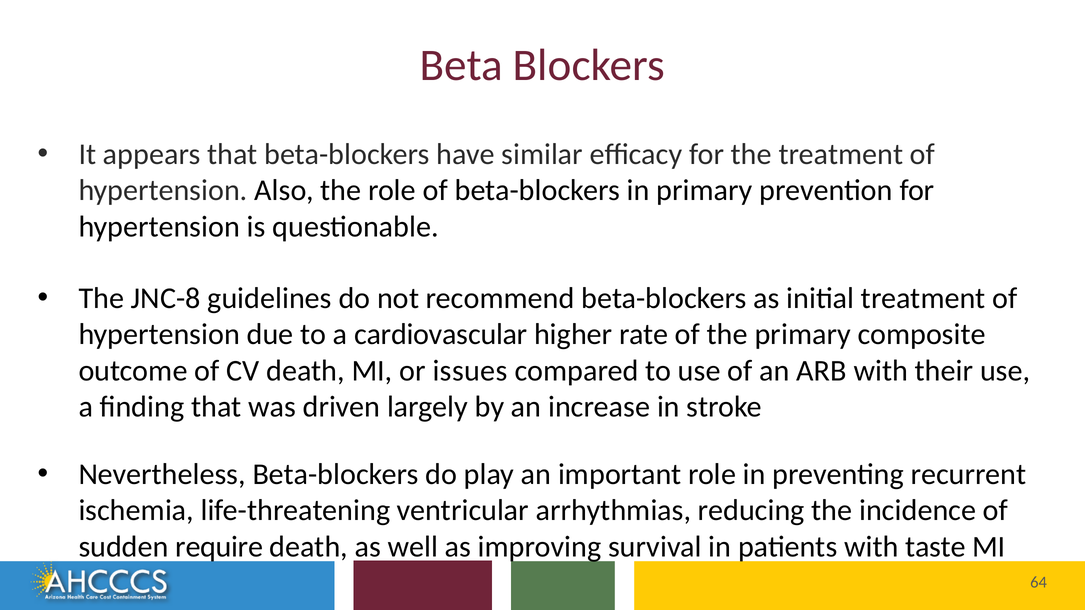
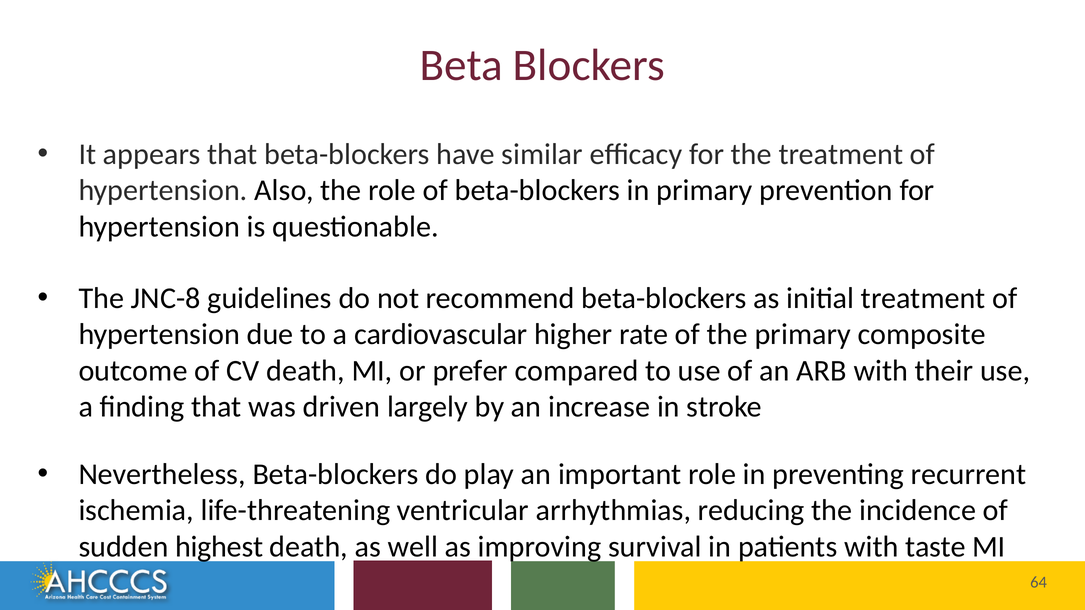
issues: issues -> prefer (470, 371)
require: require -> highest (219, 547)
